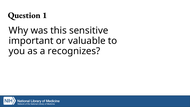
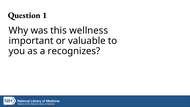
sensitive: sensitive -> wellness (89, 30)
